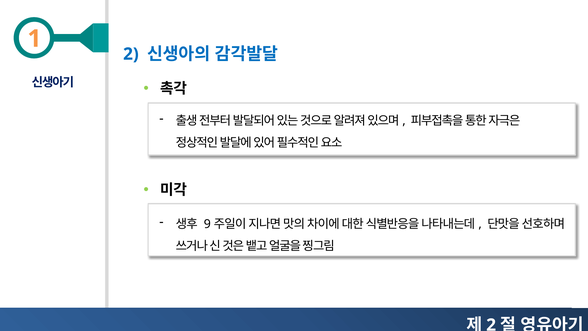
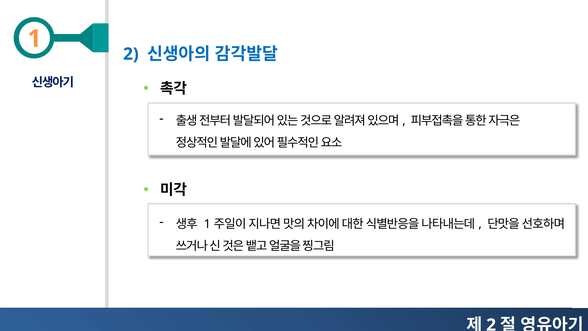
9: 9 -> 1 (207, 224)
